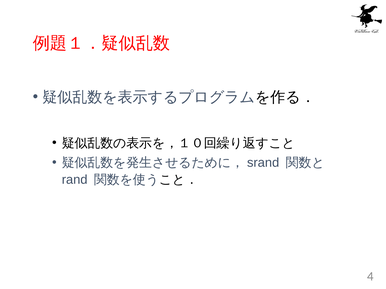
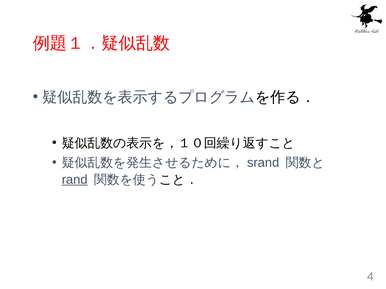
rand underline: none -> present (75, 180)
